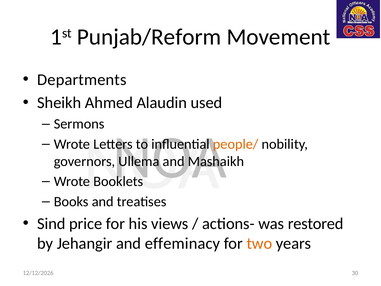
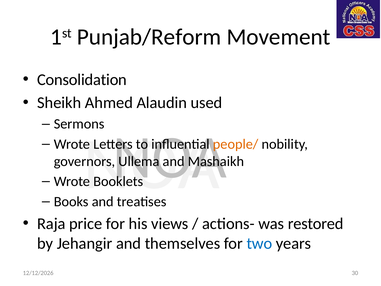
Departments: Departments -> Consolidation (82, 80)
Sind: Sind -> Raja (51, 223)
effeminacy: effeminacy -> themselves (182, 243)
two colour: orange -> blue (259, 243)
